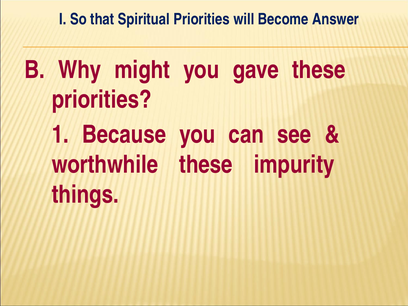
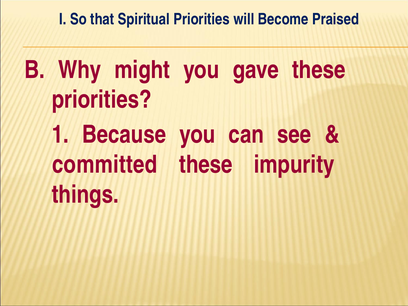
Answer: Answer -> Praised (336, 19)
worthwhile: worthwhile -> committed (105, 165)
